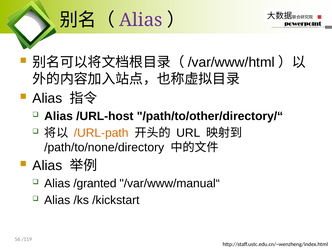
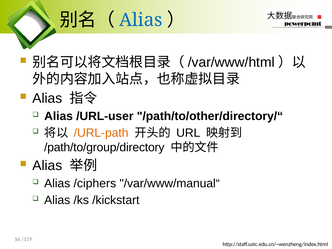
Alias colour: purple -> blue (141, 20)
/URL-host: /URL-host -> /URL-user (105, 116)
/path/to/none/directory: /path/to/none/directory -> /path/to/group/directory (104, 147)
/granted: /granted -> /ciphers (95, 183)
